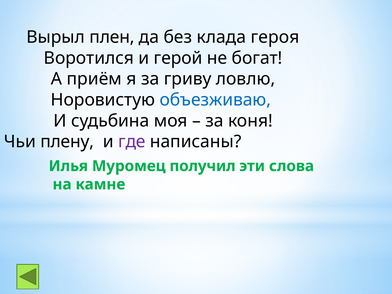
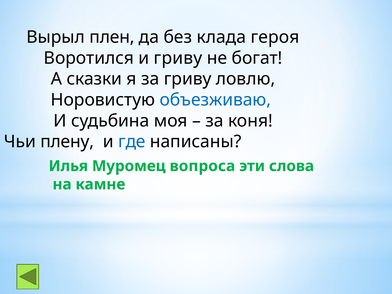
и герой: герой -> гриву (178, 58)
приём: приём -> сказки (94, 79)
где colour: purple -> blue (132, 142)
получил: получил -> вопроса (202, 166)
